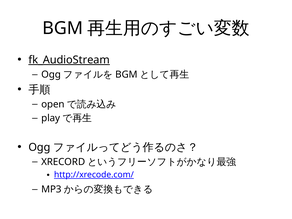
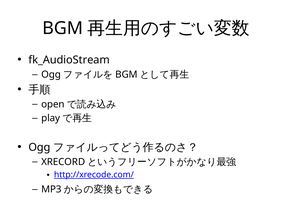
fk_AudioStream underline: present -> none (69, 60)
